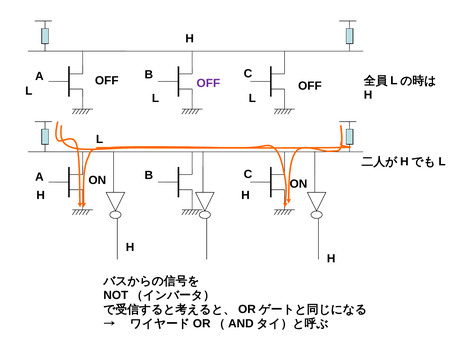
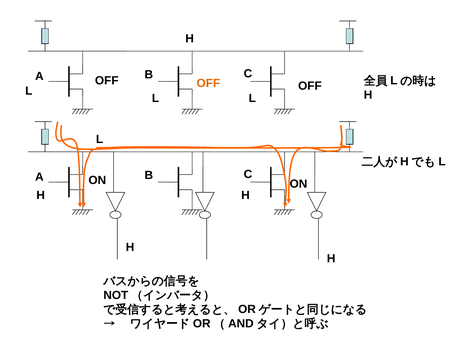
OFF colour: purple -> orange (208, 83)
